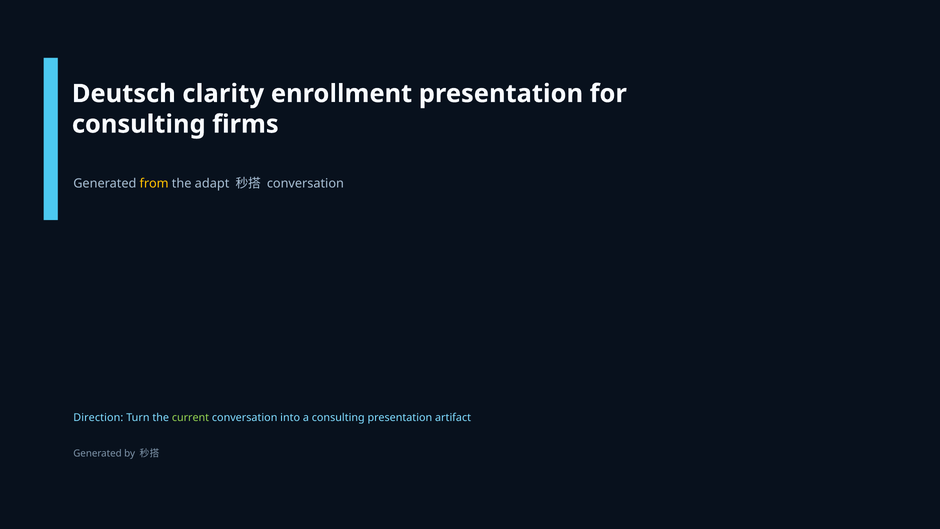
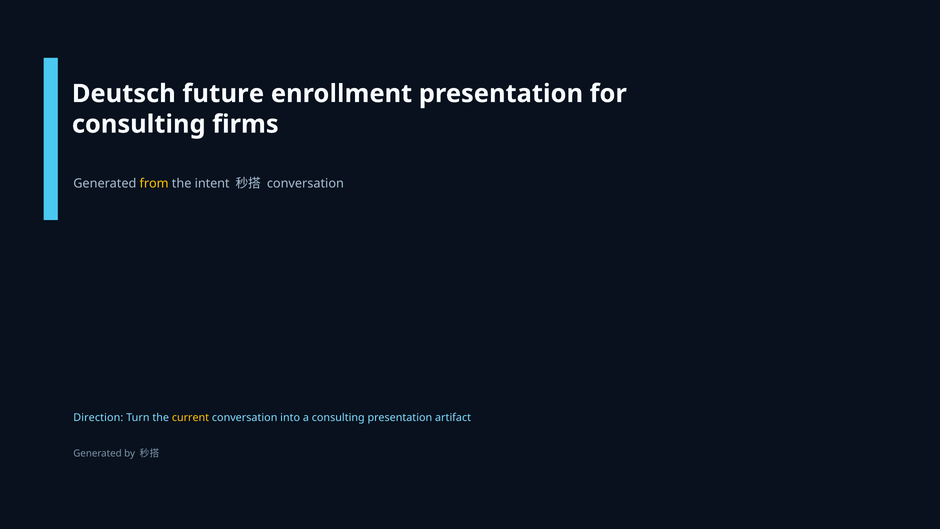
clarity: clarity -> future (223, 94)
adapt: adapt -> intent (212, 183)
current colour: light green -> yellow (190, 417)
